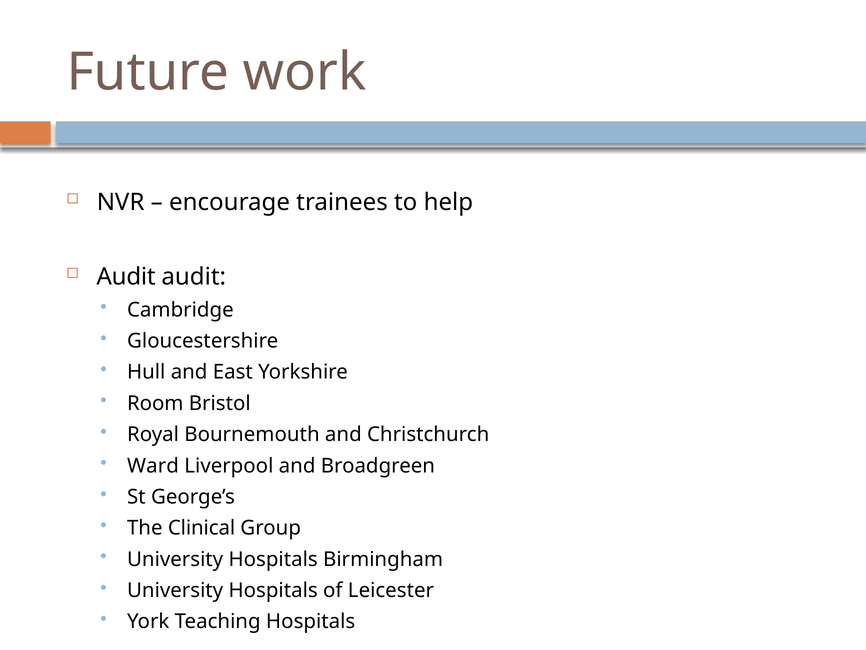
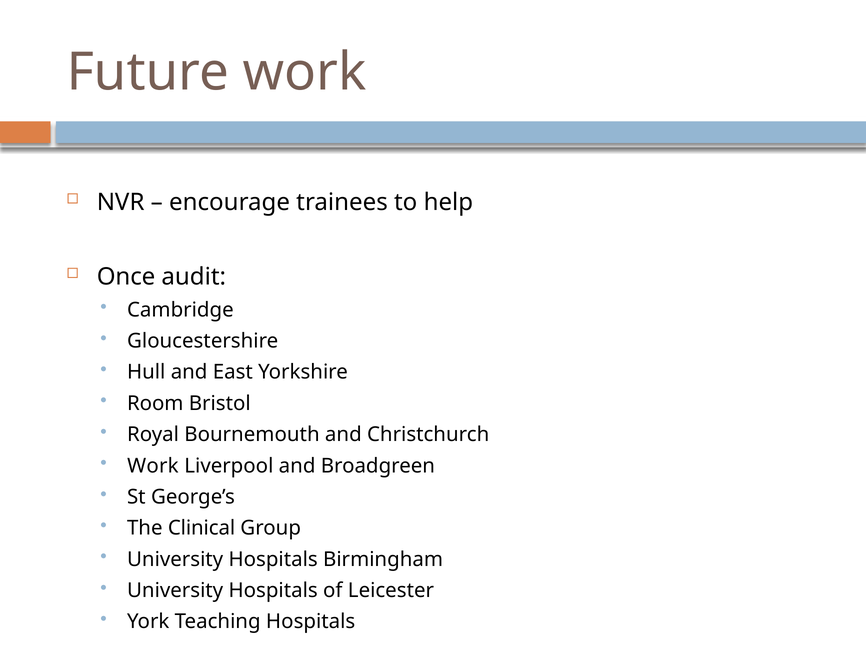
Audit: Audit -> Once (126, 277)
Ward: Ward -> Work (153, 465)
